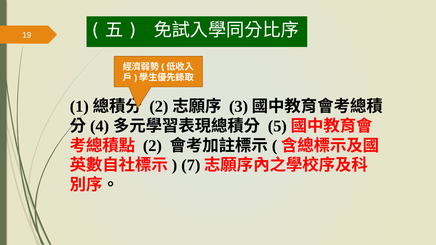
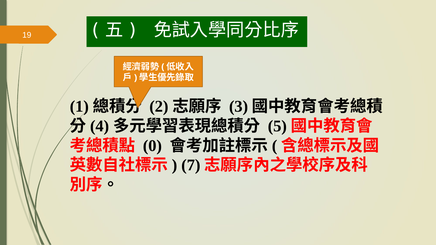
2: 2 -> 0 (152, 146)
